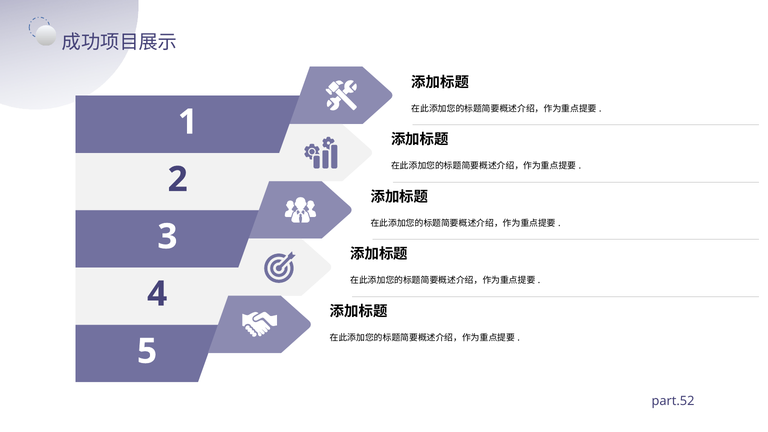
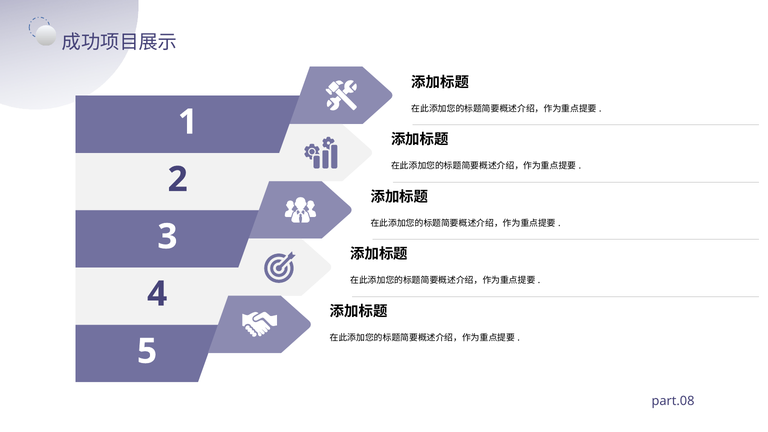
part.52: part.52 -> part.08 (673, 401)
